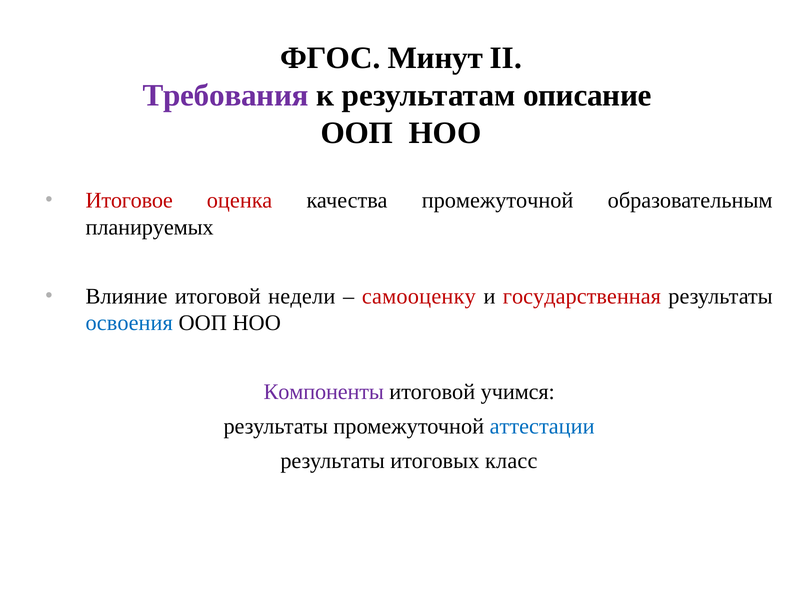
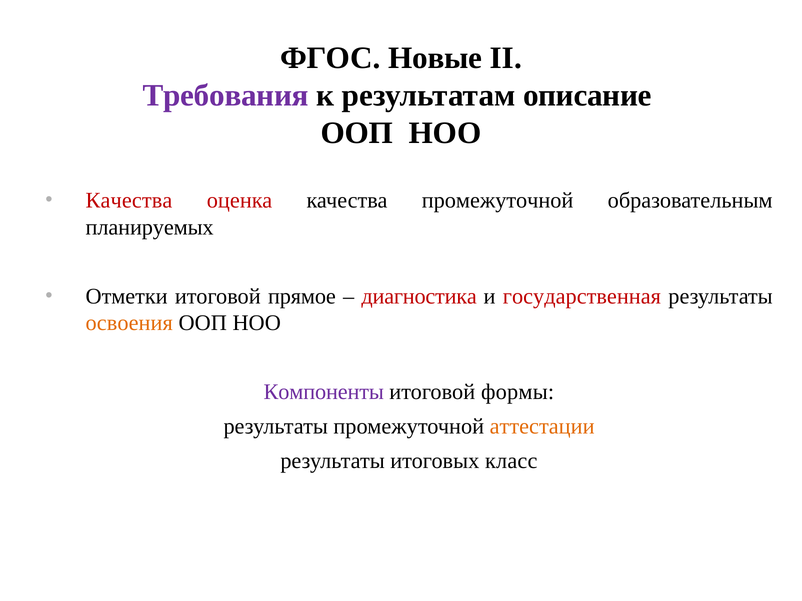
Минут: Минут -> Новые (435, 58)
Итоговое: Итоговое -> Качества (129, 201)
Влияние: Влияние -> Отметки (127, 296)
недели: недели -> прямое (302, 296)
самооценку: самооценку -> диагностика (419, 296)
освоения colour: blue -> orange (129, 323)
учимся: учимся -> формы (518, 392)
аттестации colour: blue -> orange (542, 427)
